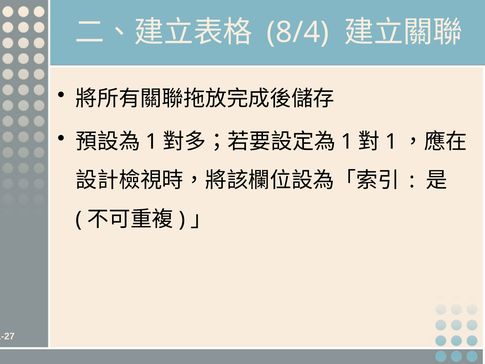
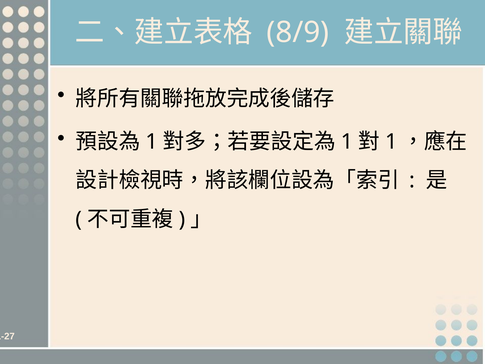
8/4: 8/4 -> 8/9 (298, 32)
